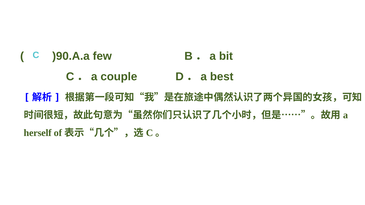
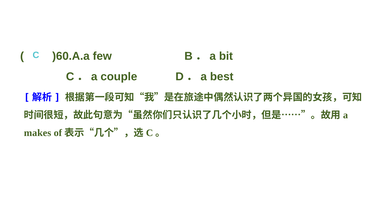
)90.A.a: )90.A.a -> )60.A.a (71, 56)
herself: herself -> makes (38, 133)
